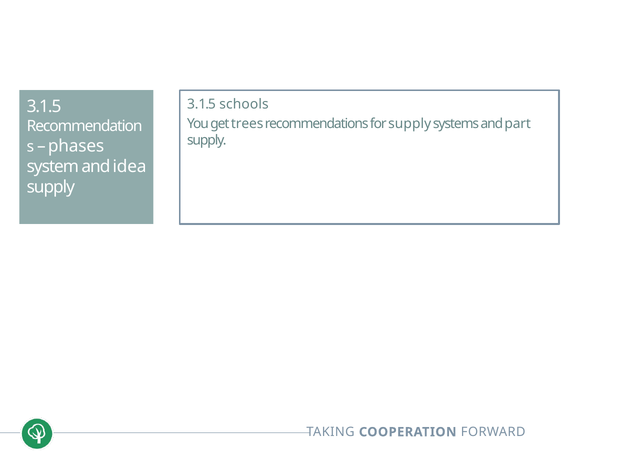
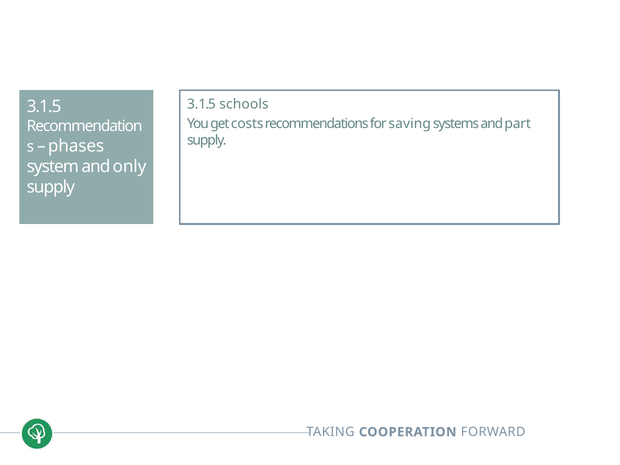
trees: trees -> costs (247, 124)
for supply: supply -> saving (410, 124)
idea: idea -> only (130, 166)
